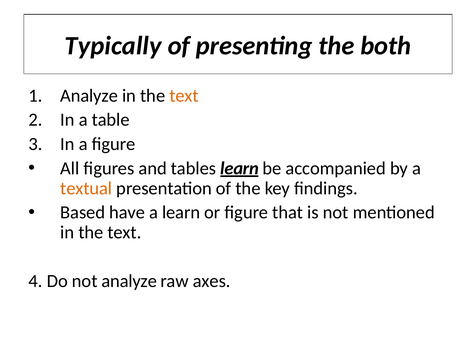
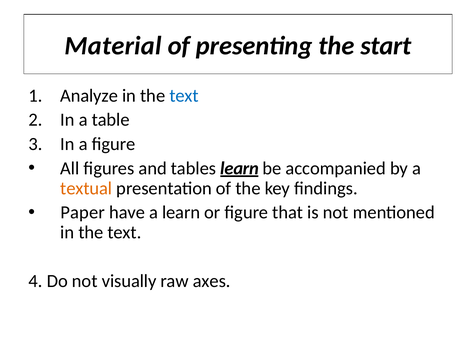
Typically: Typically -> Material (113, 46)
both: both -> start (386, 46)
text colour: orange -> blue (184, 96)
Based: Based -> Paper (83, 212)
not analyze: analyze -> visually (129, 281)
